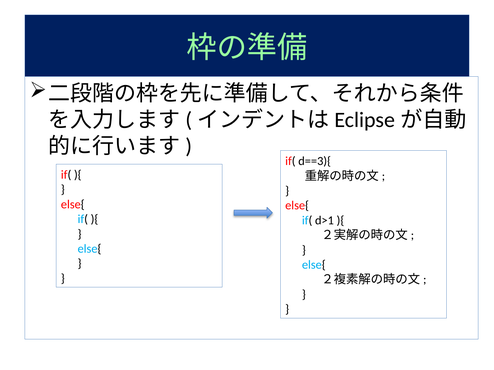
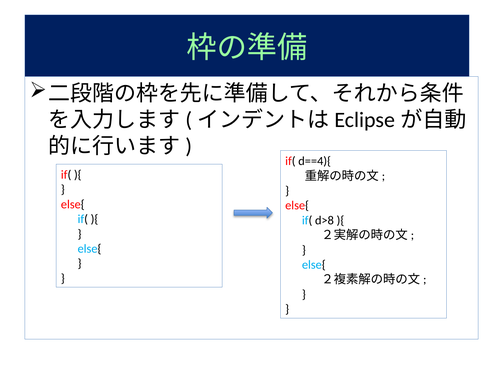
d==3){: d==3){ -> d==4){ (315, 161)
d>1: d>1 -> d>8 (324, 221)
